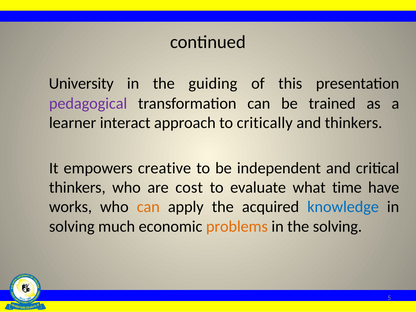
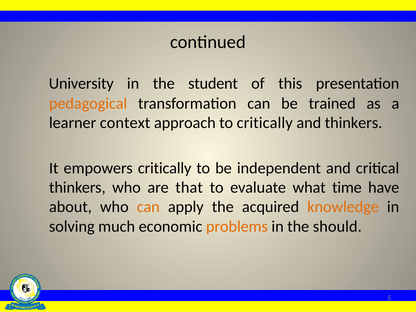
guiding: guiding -> student (213, 83)
pedagogical colour: purple -> orange (88, 103)
interact: interact -> context (125, 123)
empowers creative: creative -> critically (165, 168)
cost: cost -> that (189, 188)
works: works -> about (70, 207)
knowledge colour: blue -> orange (343, 207)
the solving: solving -> should (337, 226)
